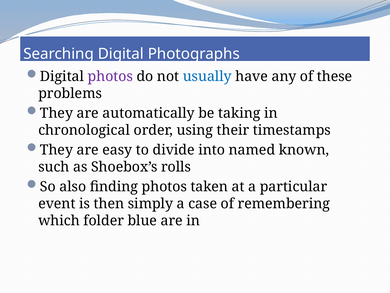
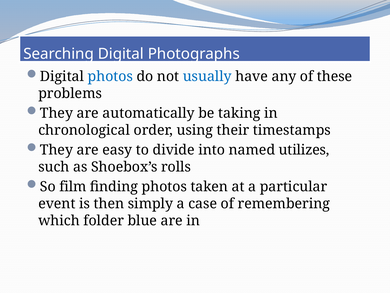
photos colour: purple -> blue (110, 76)
known: known -> utilizes (304, 150)
also: also -> film (73, 186)
